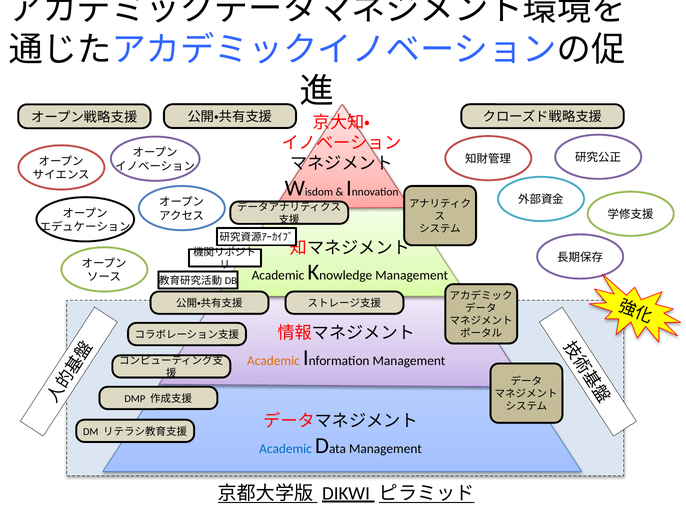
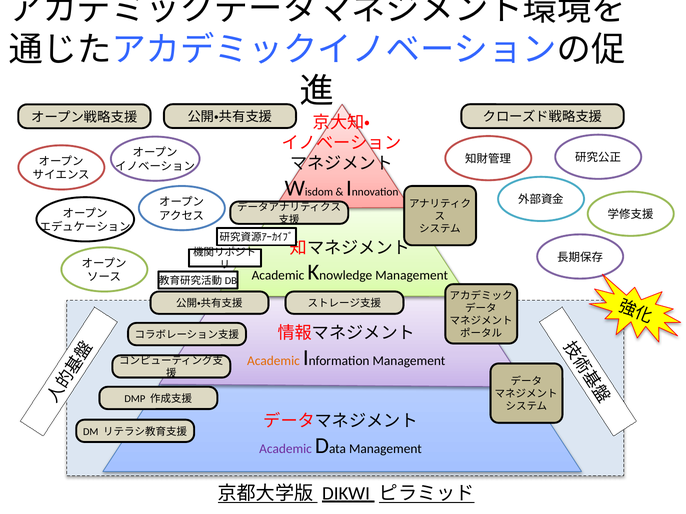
Academic colour: blue -> purple (286, 449)
